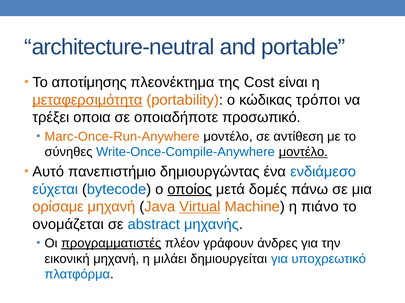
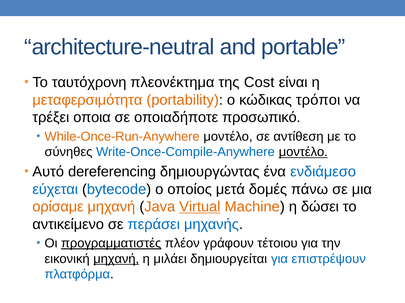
αποτίμησης: αποτίμησης -> ταυτόχρονη (89, 83)
μεταφερσιμότητα underline: present -> none (87, 100)
Marc-Once-Run-Anywhere: Marc-Once-Run-Anywhere -> While-Once-Run-Anywhere (122, 137)
πανεπιστήμιο: πανεπιστήμιο -> dereferencing (112, 172)
οποίος underline: present -> none (190, 190)
πιάνο: πιάνο -> δώσει (320, 207)
ονομάζεται: ονομάζεται -> αντικείμενο (68, 225)
abstract: abstract -> περάσει (154, 225)
άνδρες: άνδρες -> τέτοιου (277, 244)
μηχανή underline: none -> present (116, 259)
υποχρεωτικό: υποχρεωτικό -> επιστρέψουν (329, 259)
